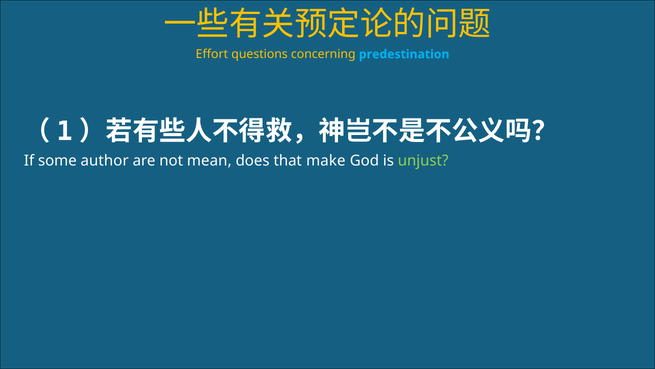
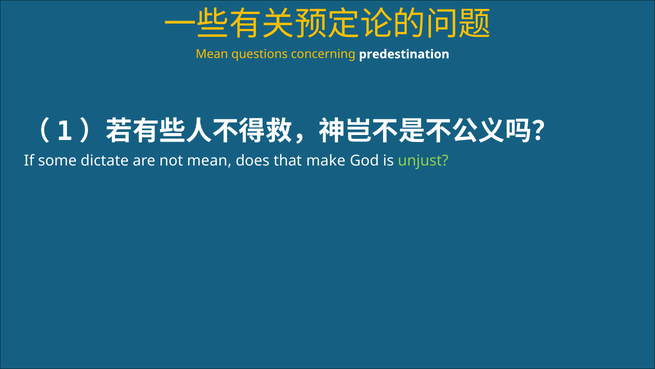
Effort: Effort -> Mean (212, 54)
predestination colour: light blue -> white (404, 54)
author: author -> dictate (105, 161)
